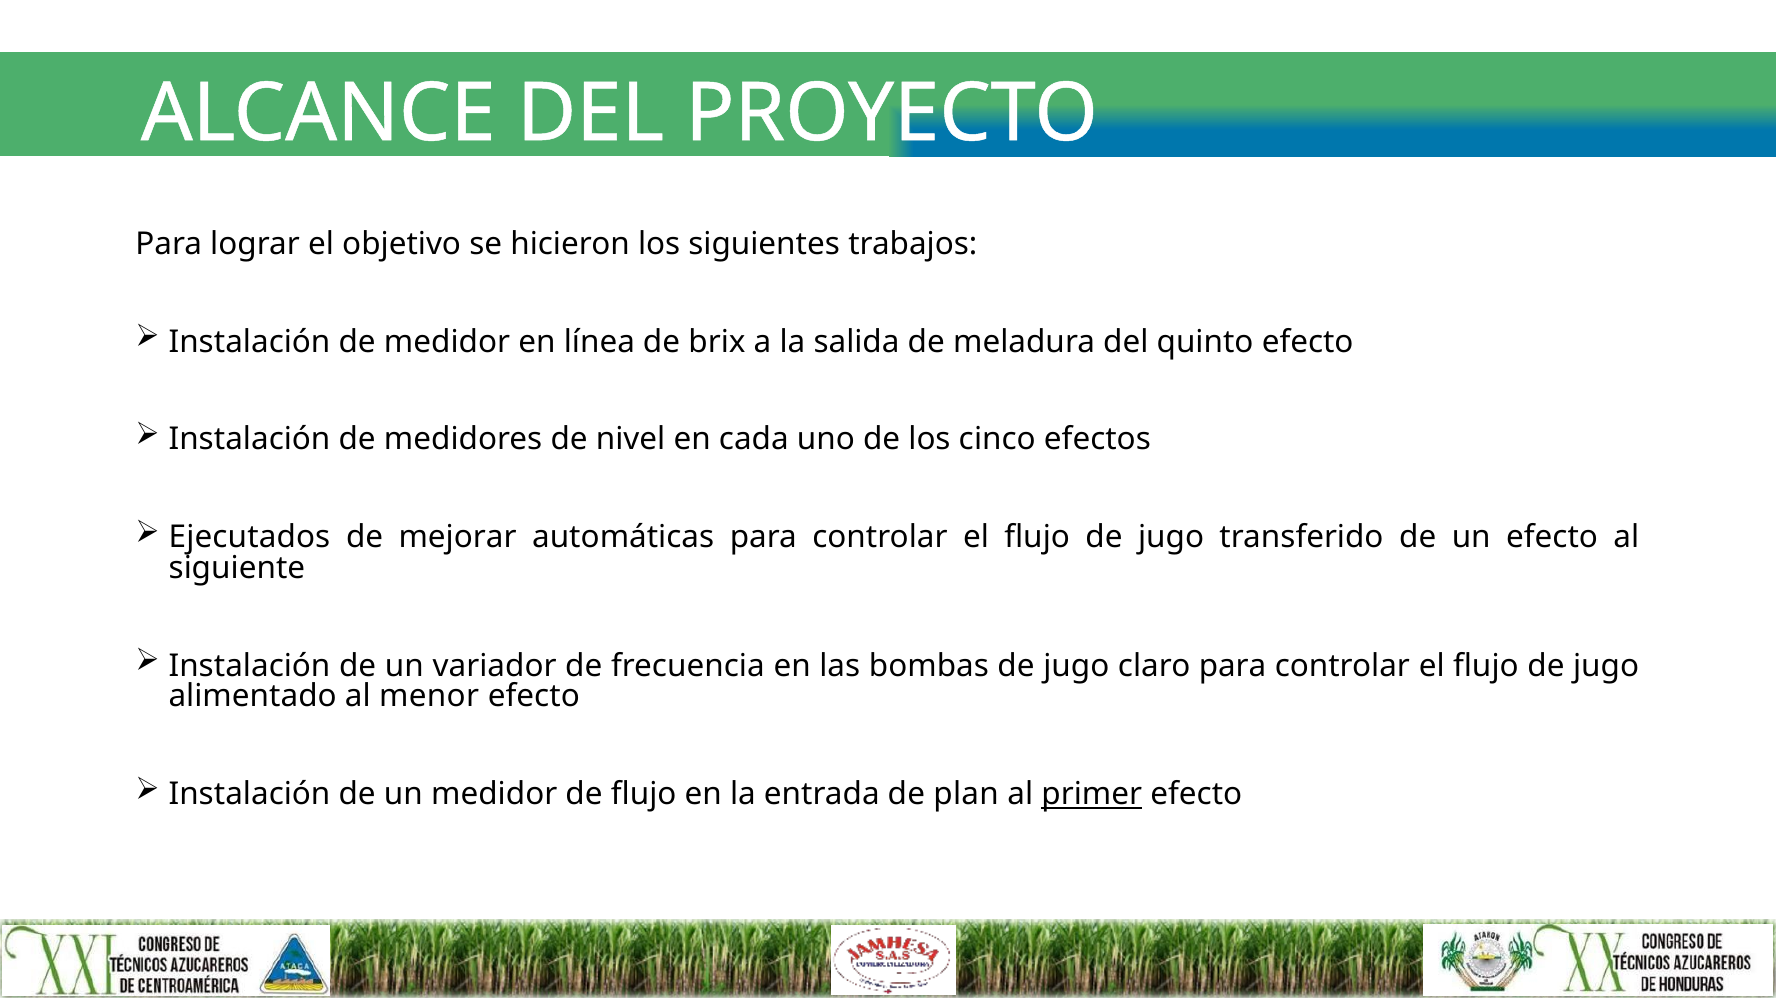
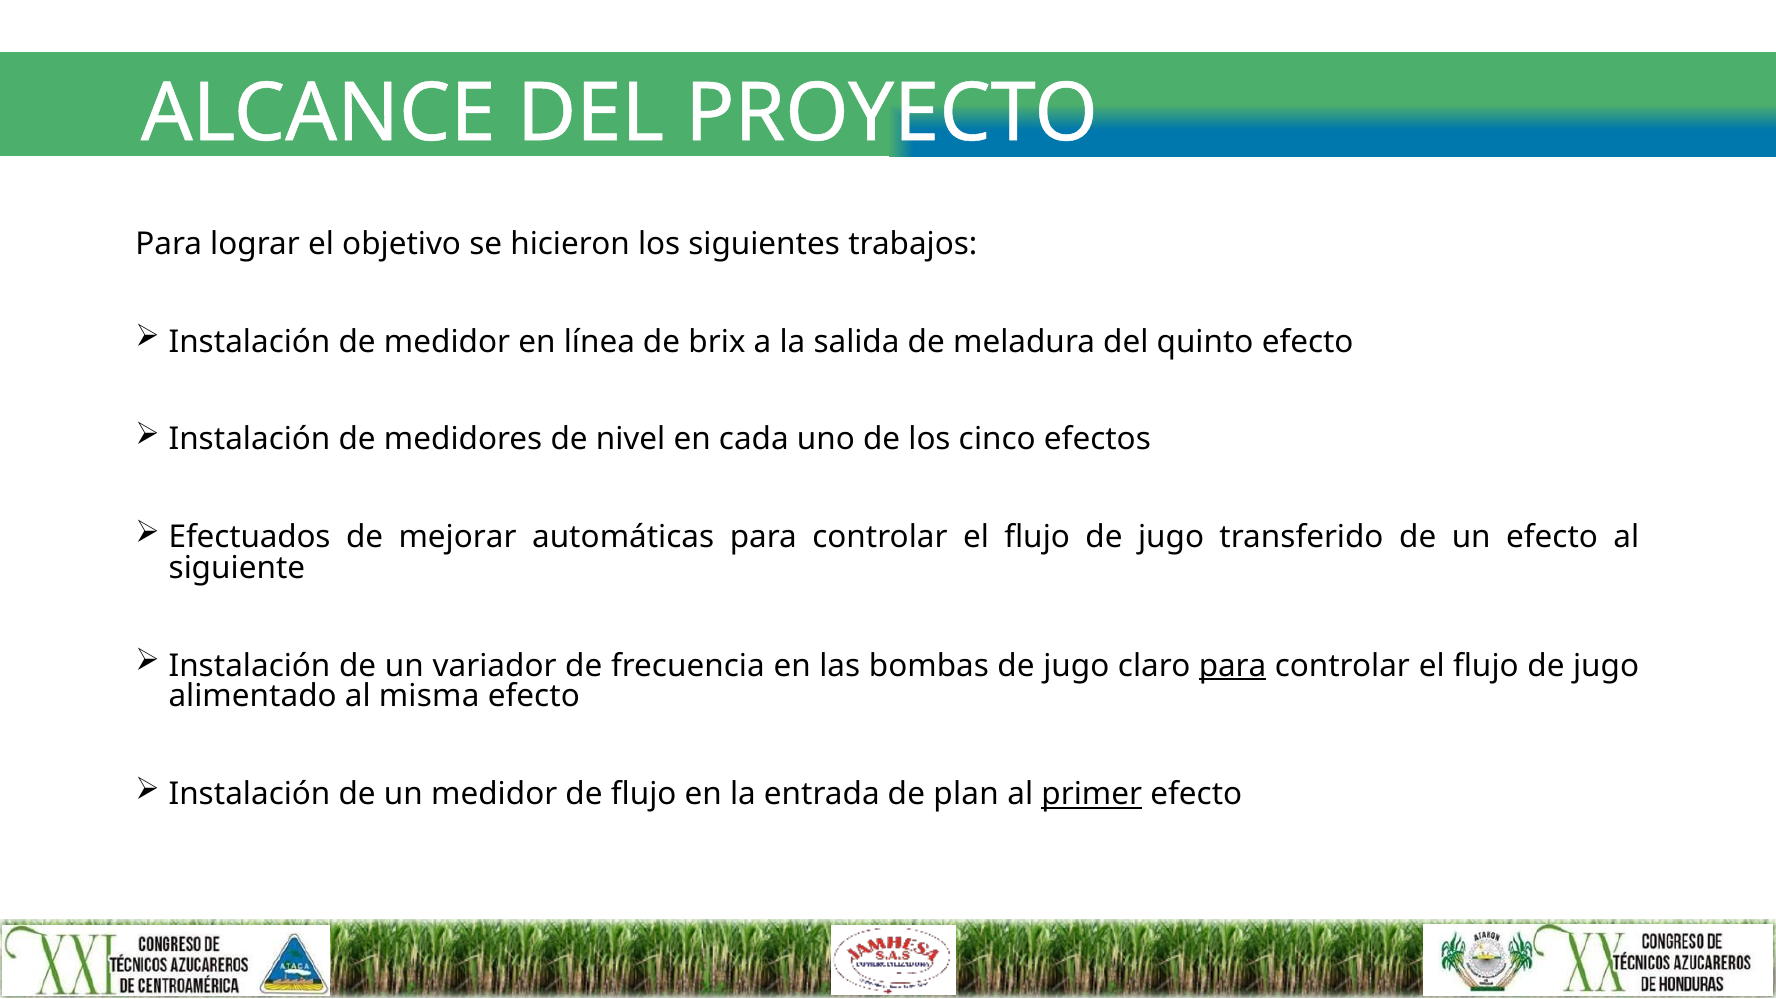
Ejecutados: Ejecutados -> Efectuados (250, 537)
para underline: none -> present (1233, 666)
menor: menor -> misma (429, 696)
